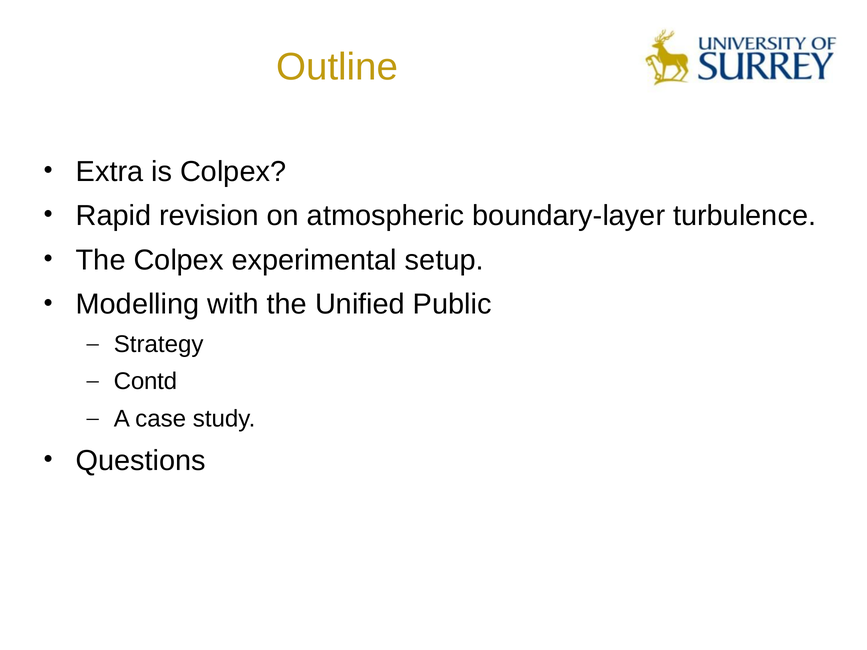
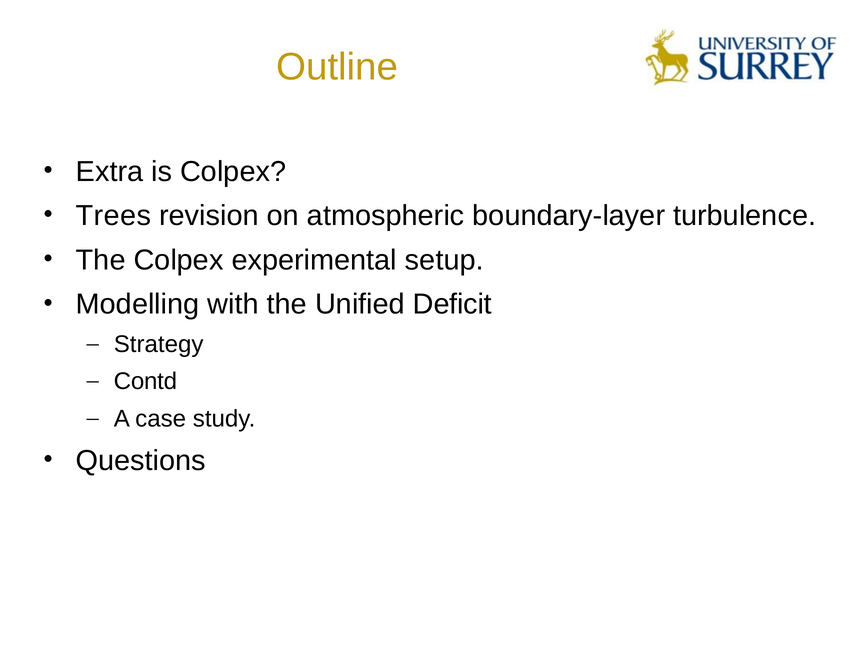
Rapid: Rapid -> Trees (113, 216)
Public: Public -> Deficit (452, 304)
